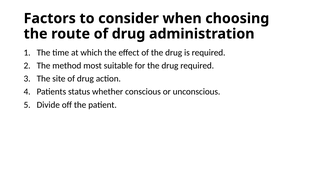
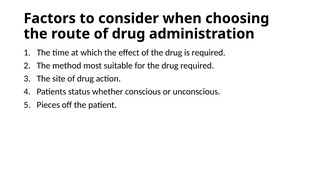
Divide: Divide -> Pieces (48, 104)
